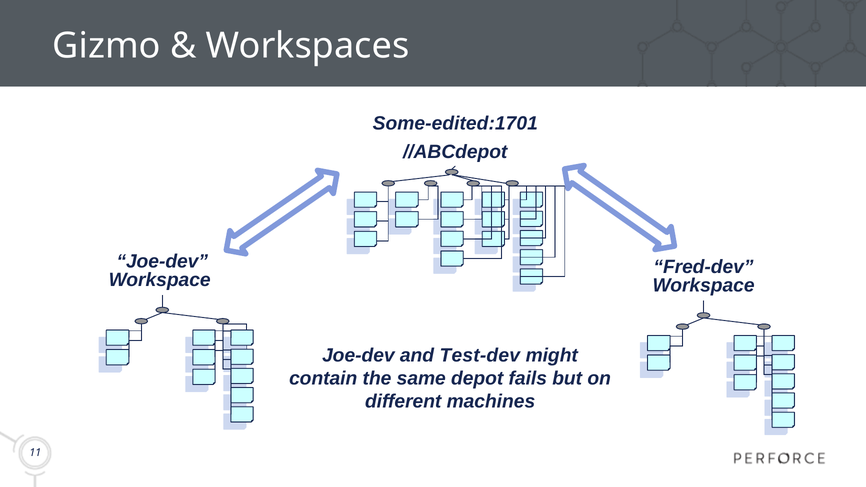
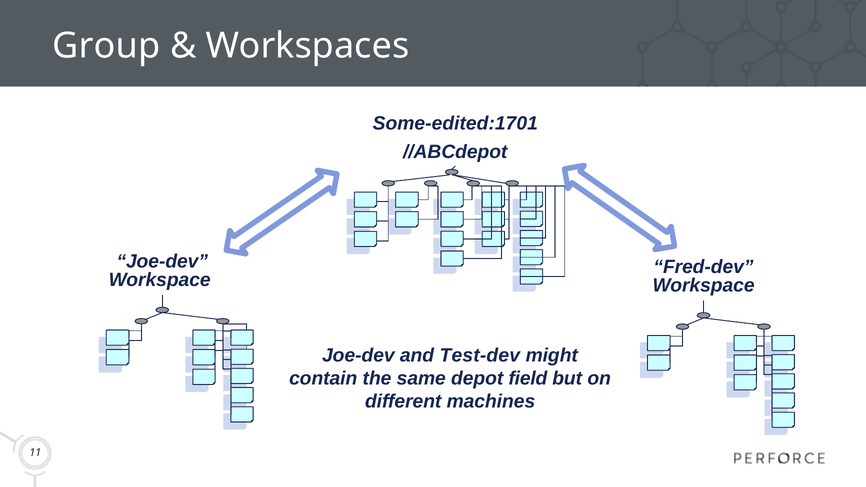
Gizmo: Gizmo -> Group (106, 46)
fails: fails -> field (528, 378)
